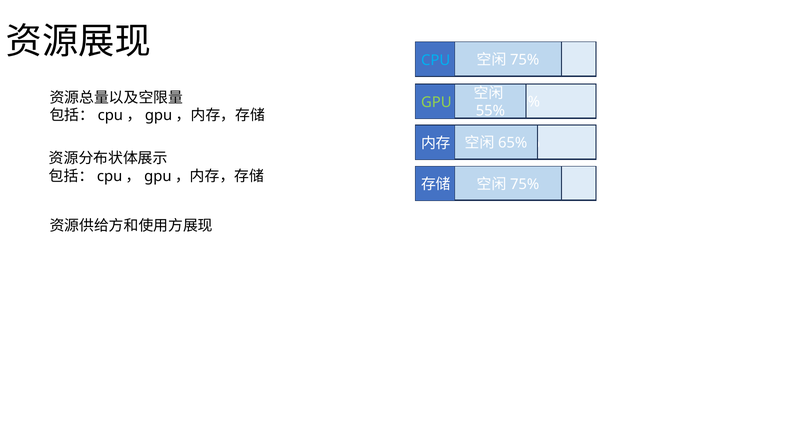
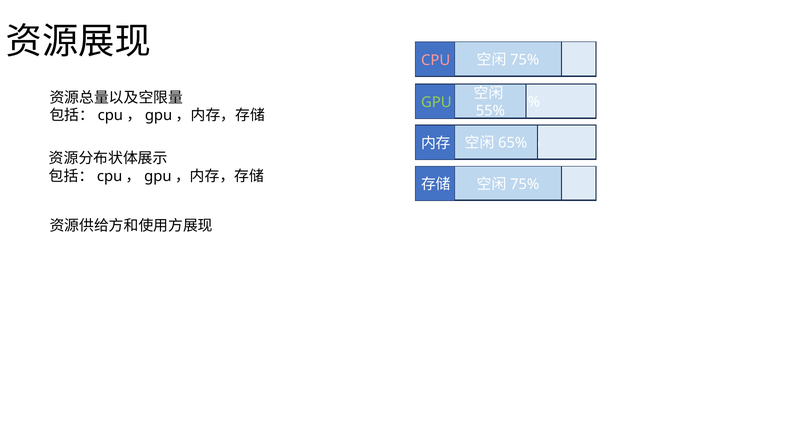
CPU colour: light blue -> pink (436, 60)
